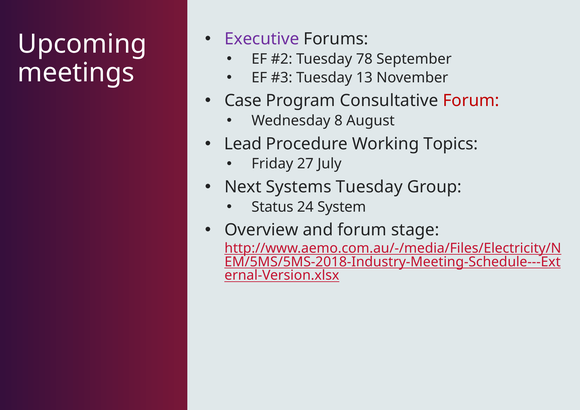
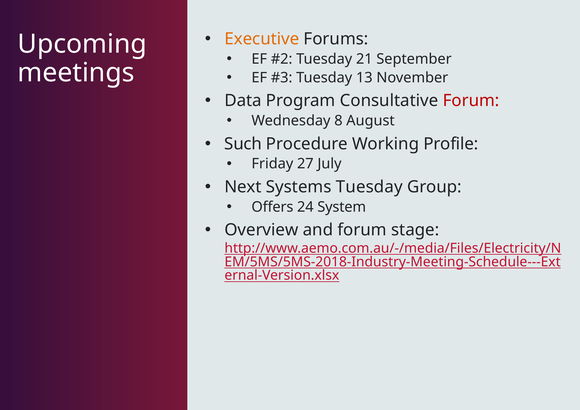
Executive colour: purple -> orange (262, 39)
78: 78 -> 21 (364, 59)
Case: Case -> Data (243, 101)
Lead: Lead -> Such (243, 144)
Topics: Topics -> Profile (451, 144)
Status: Status -> Offers (272, 207)
